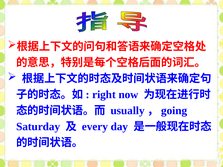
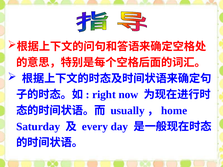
going: going -> home (174, 111)
